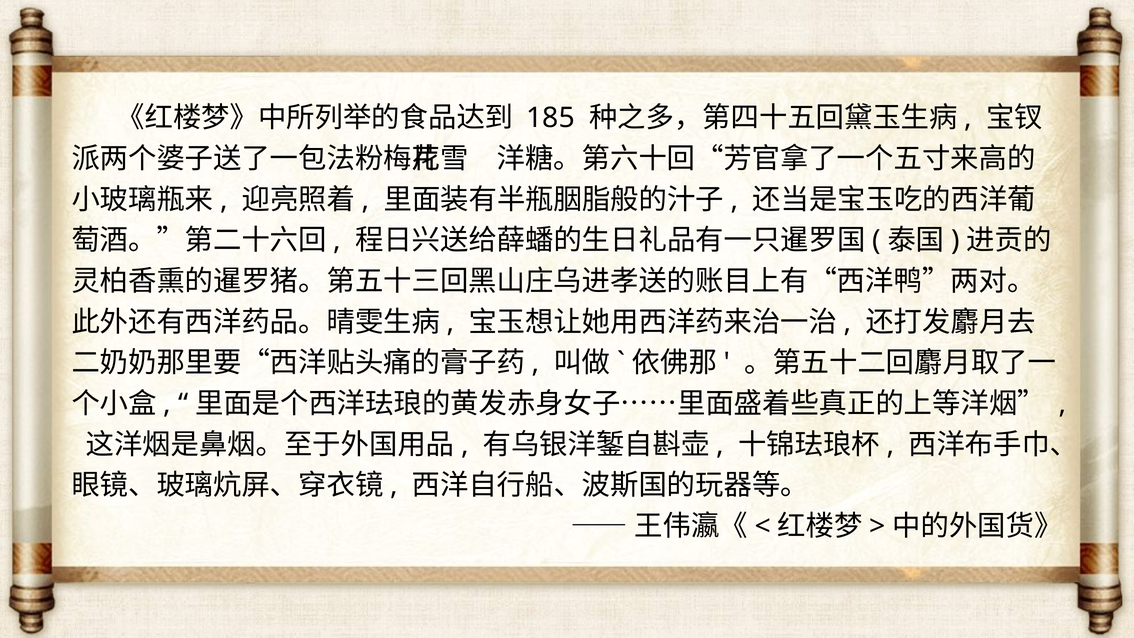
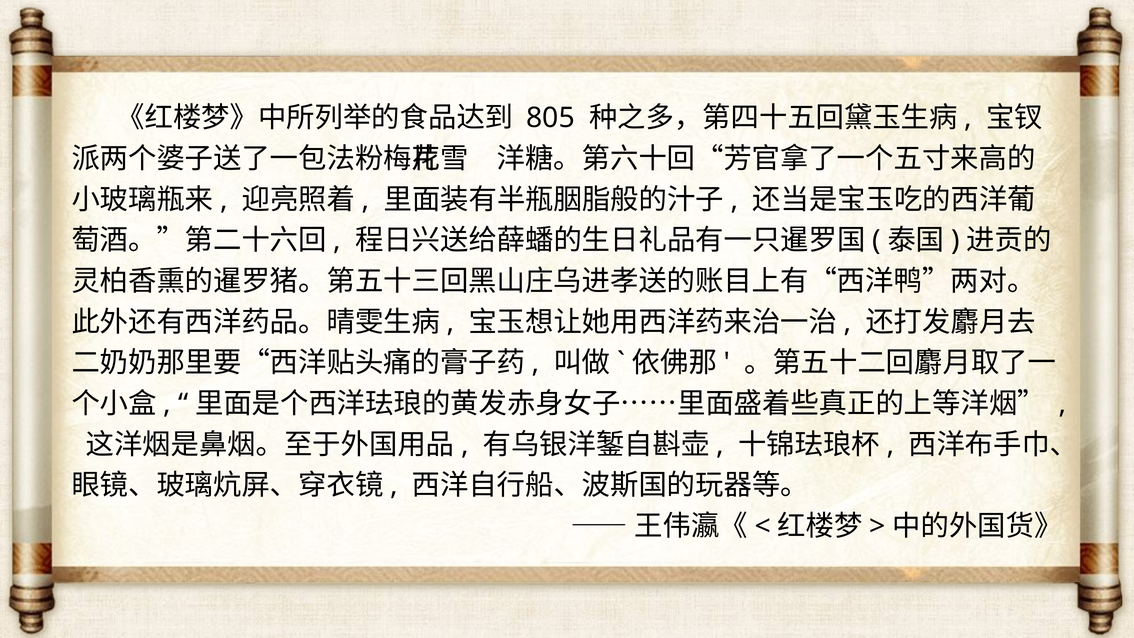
185: 185 -> 805 (551, 118)
